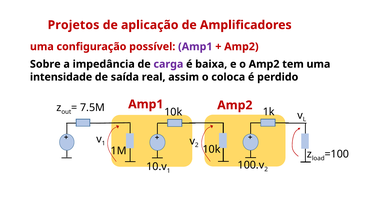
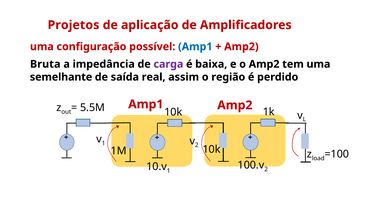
Amp1 colour: purple -> blue (195, 47)
Sobre: Sobre -> Bruta (45, 64)
intensidade: intensidade -> semelhante (61, 77)
coloca: coloca -> região (228, 77)
7.5M: 7.5M -> 5.5M (92, 108)
